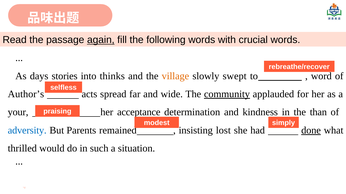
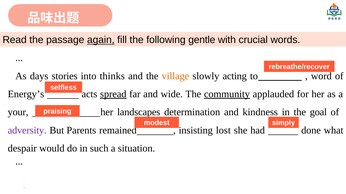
following words: words -> gentle (202, 40)
swept: swept -> acting (235, 76)
Author’s: Author’s -> Energy’s (26, 94)
spread underline: none -> present (113, 94)
acceptance: acceptance -> landscapes (139, 113)
than: than -> goal (318, 113)
adversity colour: blue -> purple (27, 131)
done underline: present -> none (311, 131)
thrilled: thrilled -> despair (22, 149)
